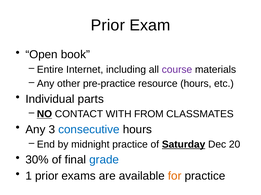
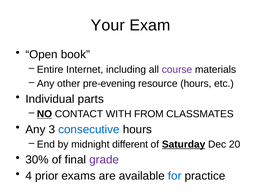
Prior: Prior -> Your (108, 25)
pre-practice: pre-practice -> pre-evening (109, 84)
midnight practice: practice -> different (130, 145)
grade colour: blue -> purple (104, 160)
1: 1 -> 4 (29, 177)
for colour: orange -> blue (175, 177)
